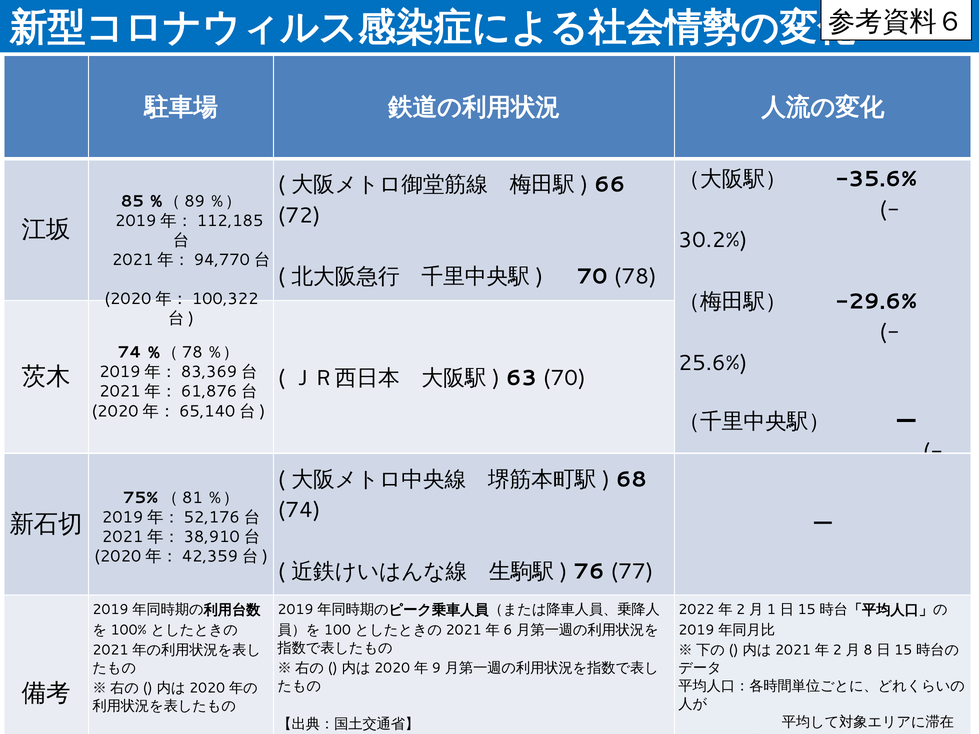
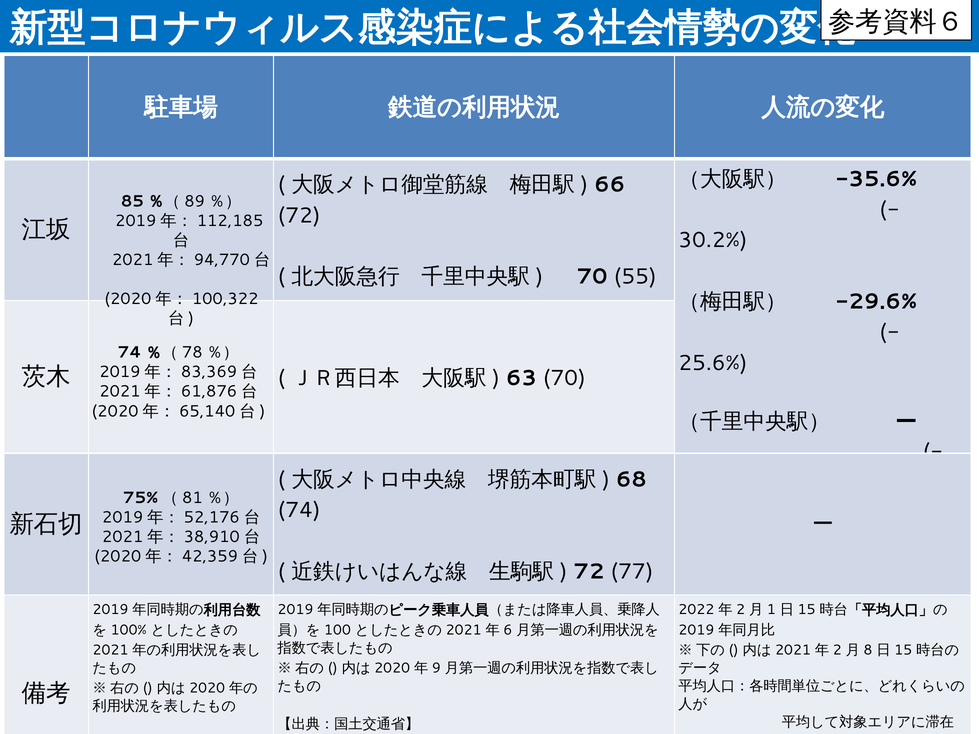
78: 78 -> 55 (635, 277)
76: 76 -> 72 (589, 572)
